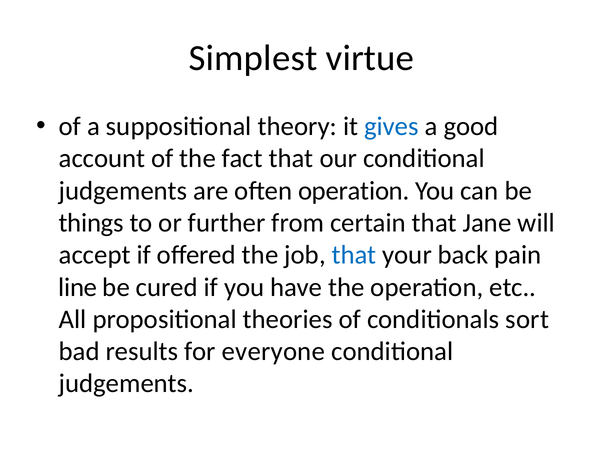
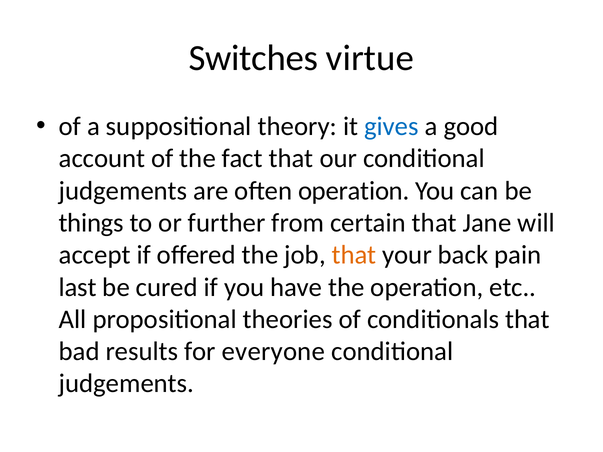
Simplest: Simplest -> Switches (253, 58)
that colour: blue -> orange (354, 255)
line: line -> last (78, 287)
conditionals sort: sort -> that (527, 320)
